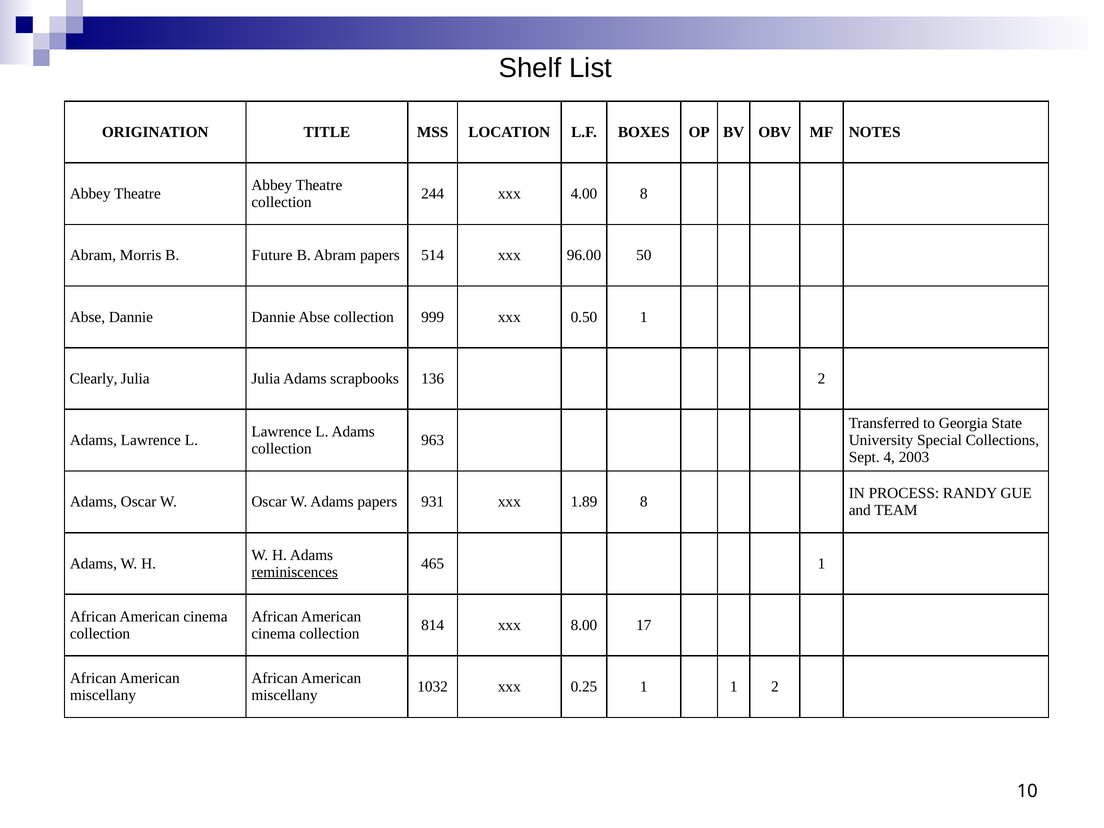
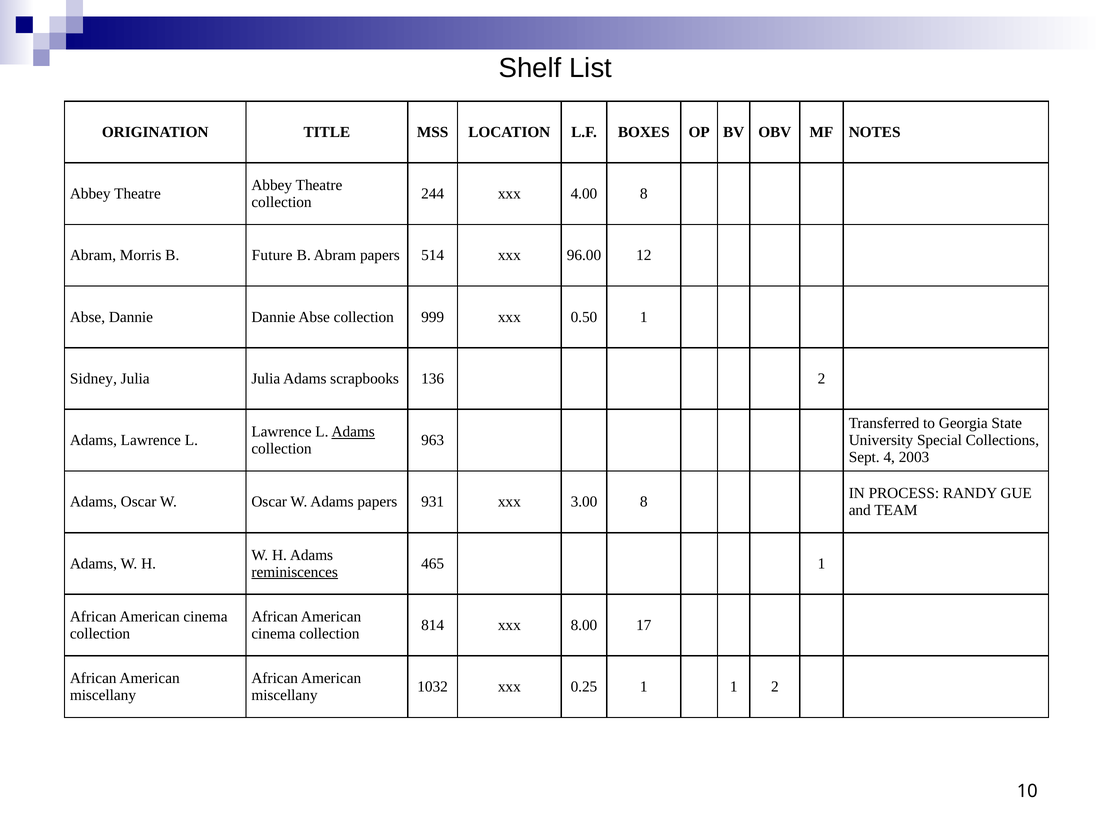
50: 50 -> 12 (644, 255)
Clearly: Clearly -> Sidney (93, 379)
Adams underline: none -> present (353, 432)
1.89: 1.89 -> 3.00 (584, 502)
